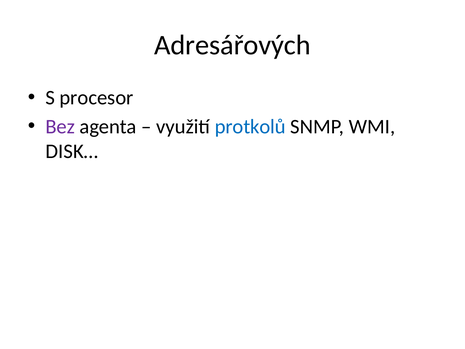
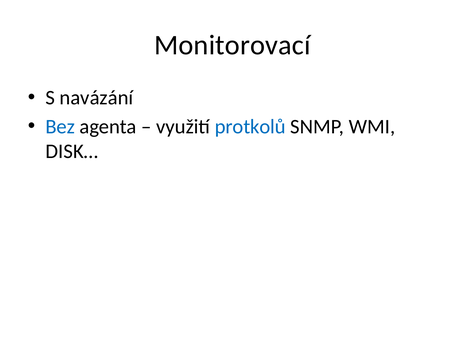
Adresářových: Adresářových -> Monitorovací (232, 45)
procesor: procesor -> navázání (96, 98)
Bez colour: purple -> blue (60, 126)
